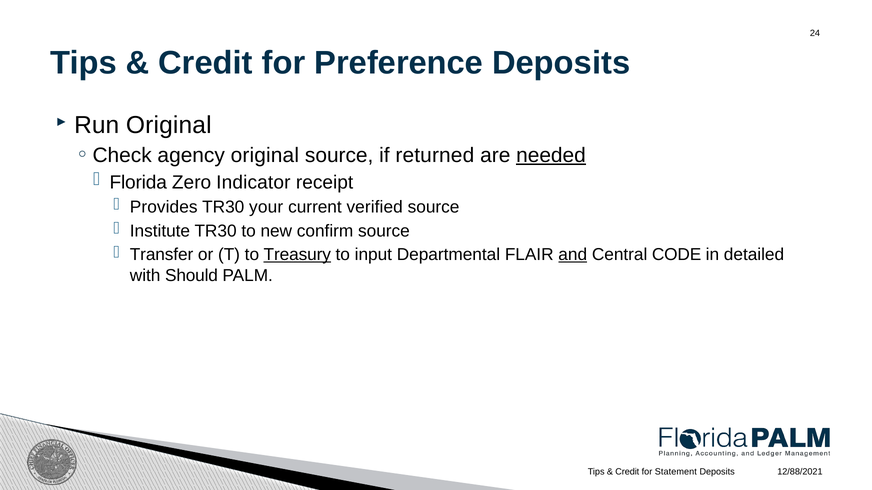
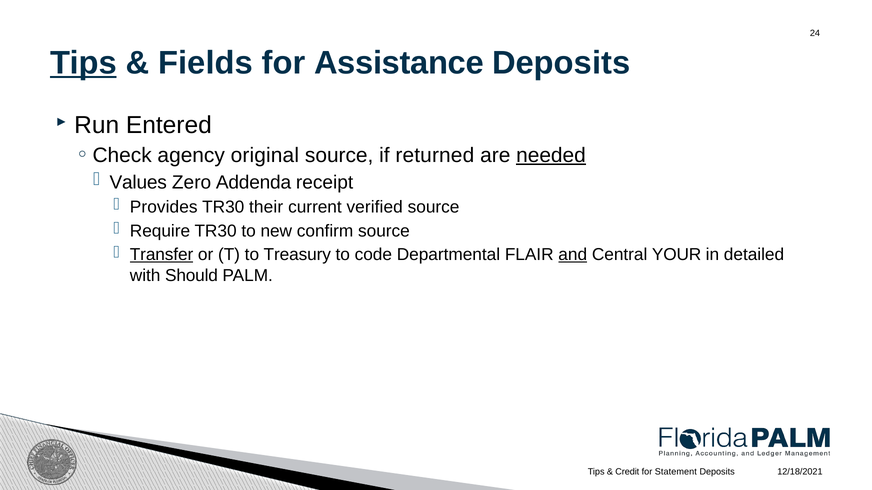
Tips underline: none -> present (83, 63)
Credit: Credit -> Fields (206, 63)
Preference: Preference -> Assistance (399, 63)
Run Original: Original -> Entered (169, 125)
Florida: Florida -> Values (138, 182)
Indicator: Indicator -> Addenda (254, 182)
your: your -> their (266, 207)
Institute: Institute -> Require (160, 231)
Transfer underline: none -> present (162, 255)
Treasury underline: present -> none (297, 255)
input: input -> code (373, 255)
CODE: CODE -> YOUR (677, 255)
12/88/2021: 12/88/2021 -> 12/18/2021 (800, 472)
